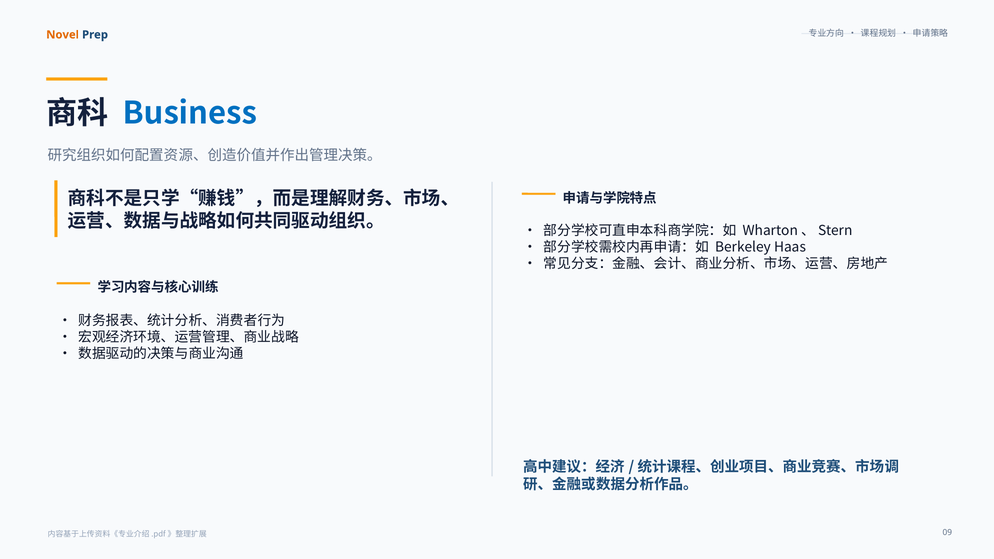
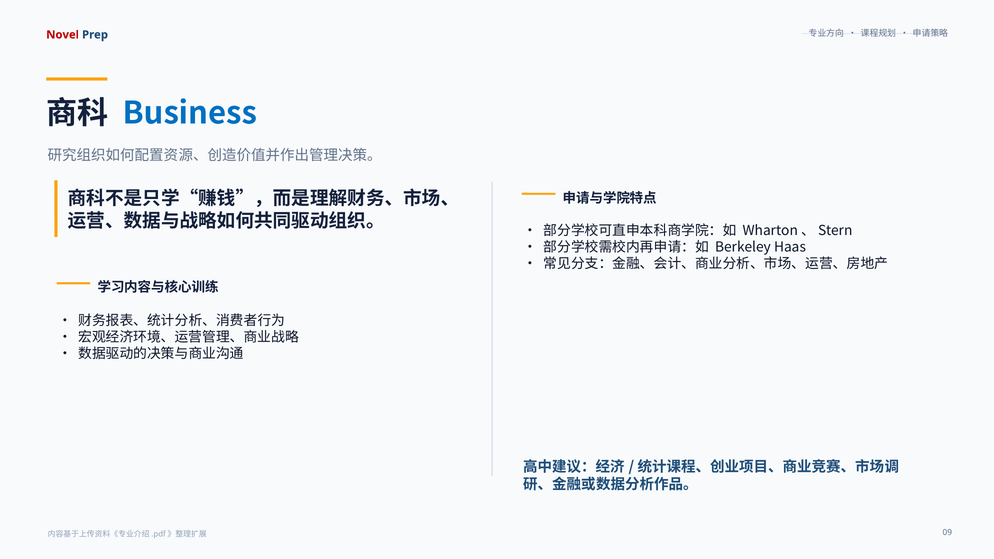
Novel colour: orange -> red (63, 35)
